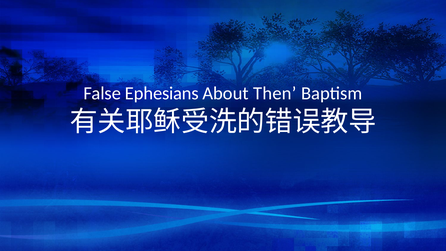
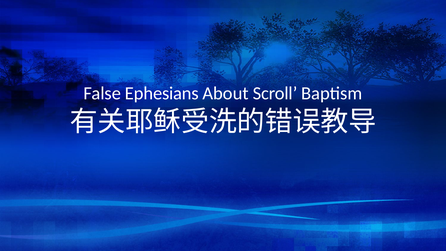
Then: Then -> Scroll (275, 93)
